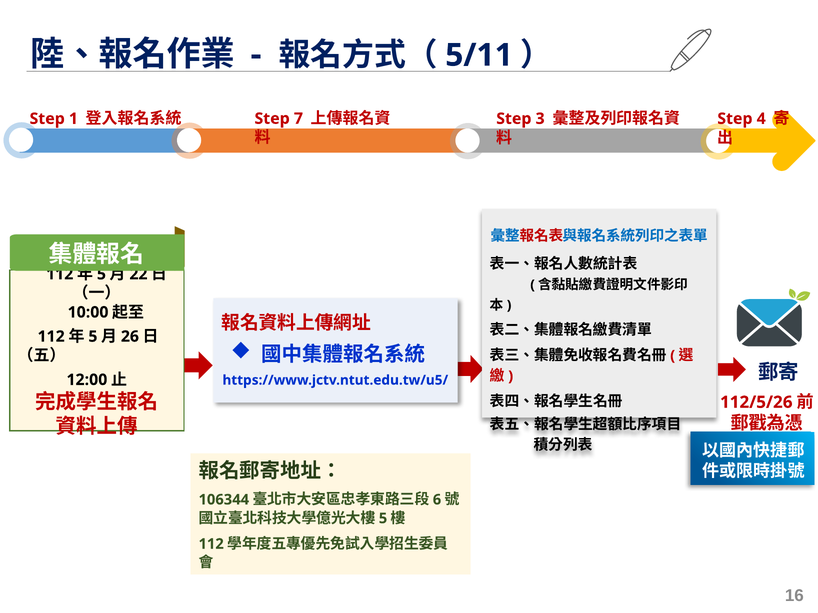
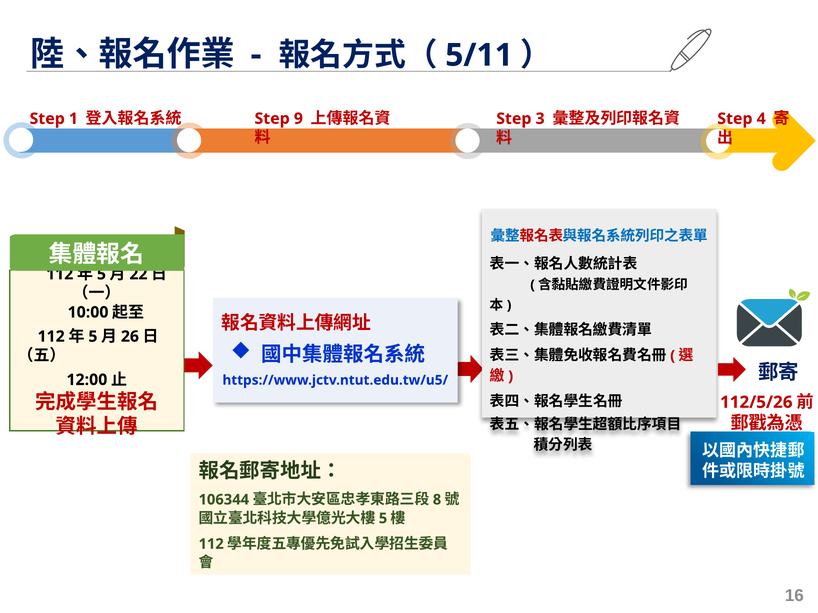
7: 7 -> 9 (298, 119)
6: 6 -> 8 (437, 500)
